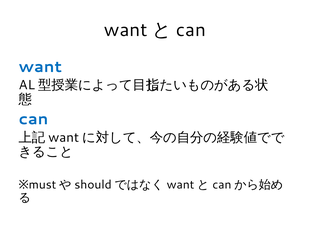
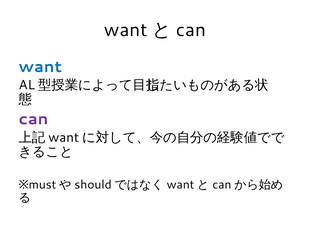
can colour: blue -> purple (33, 119)
